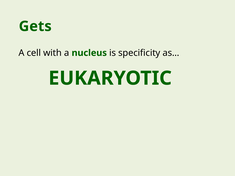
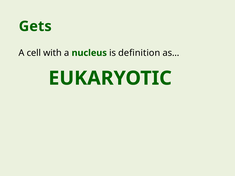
specificity: specificity -> definition (139, 53)
